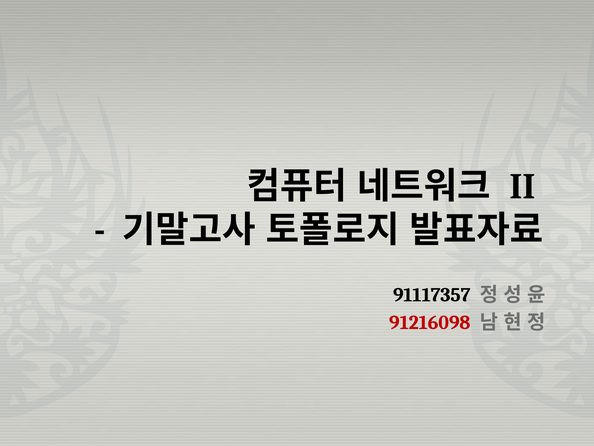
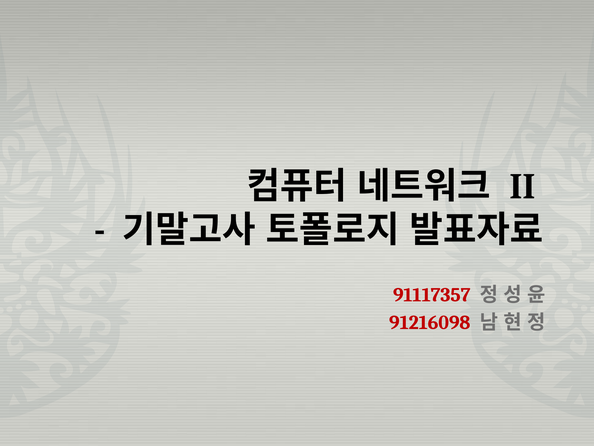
91117357 colour: black -> red (432, 295)
